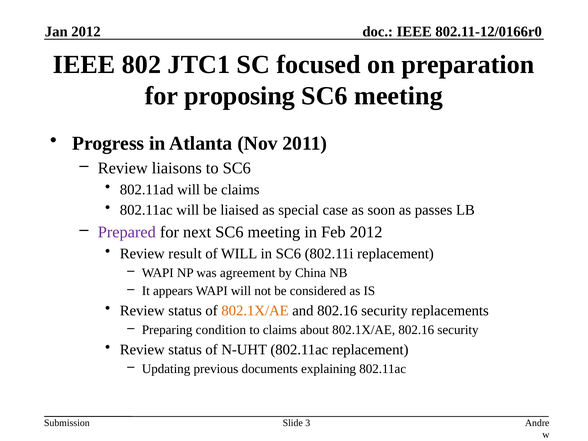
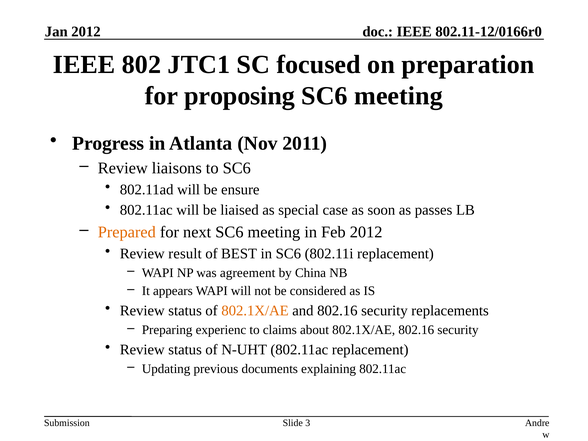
be claims: claims -> ensure (240, 190)
Prepared colour: purple -> orange (127, 232)
of WILL: WILL -> BEST (239, 254)
condition: condition -> experienc (221, 330)
